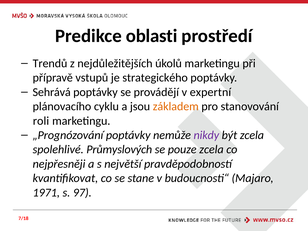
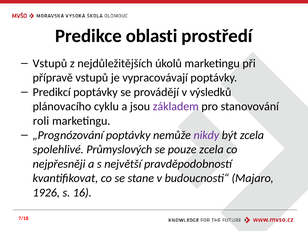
Trendů: Trendů -> Vstupů (50, 63)
strategického: strategického -> vypracovávají (155, 78)
Sehrává: Sehrává -> Predikcí (52, 92)
expertní: expertní -> výsledků (211, 92)
základem colour: orange -> purple (176, 106)
1971: 1971 -> 1926 (46, 193)
97: 97 -> 16 (82, 193)
